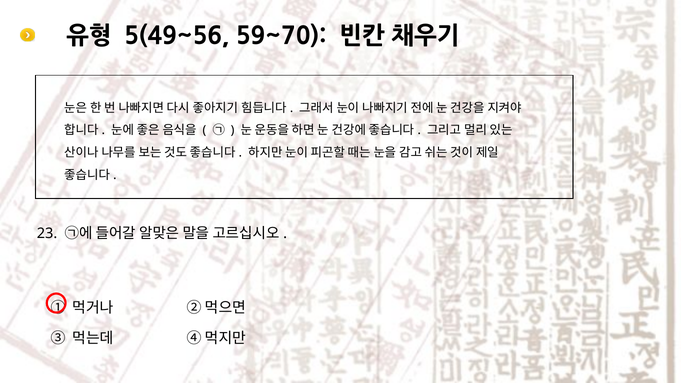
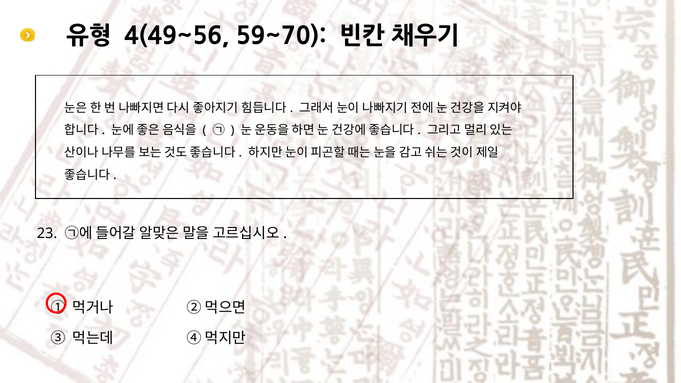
5(49~56: 5(49~56 -> 4(49~56 (177, 36)
